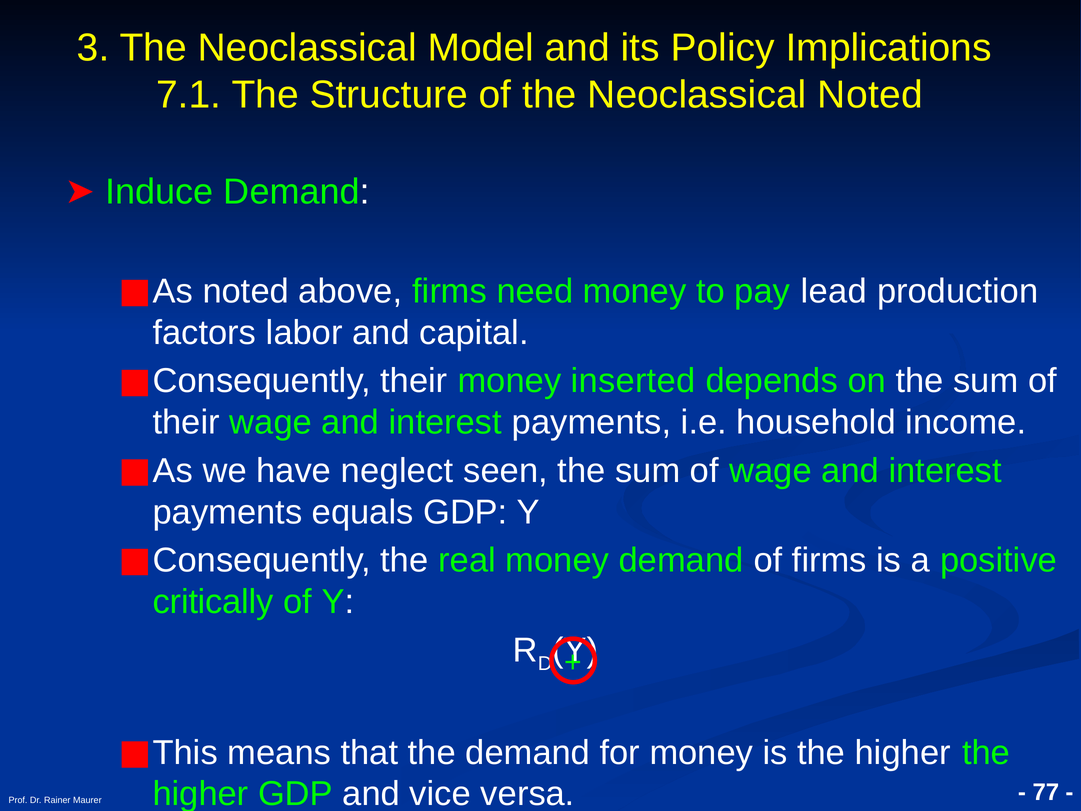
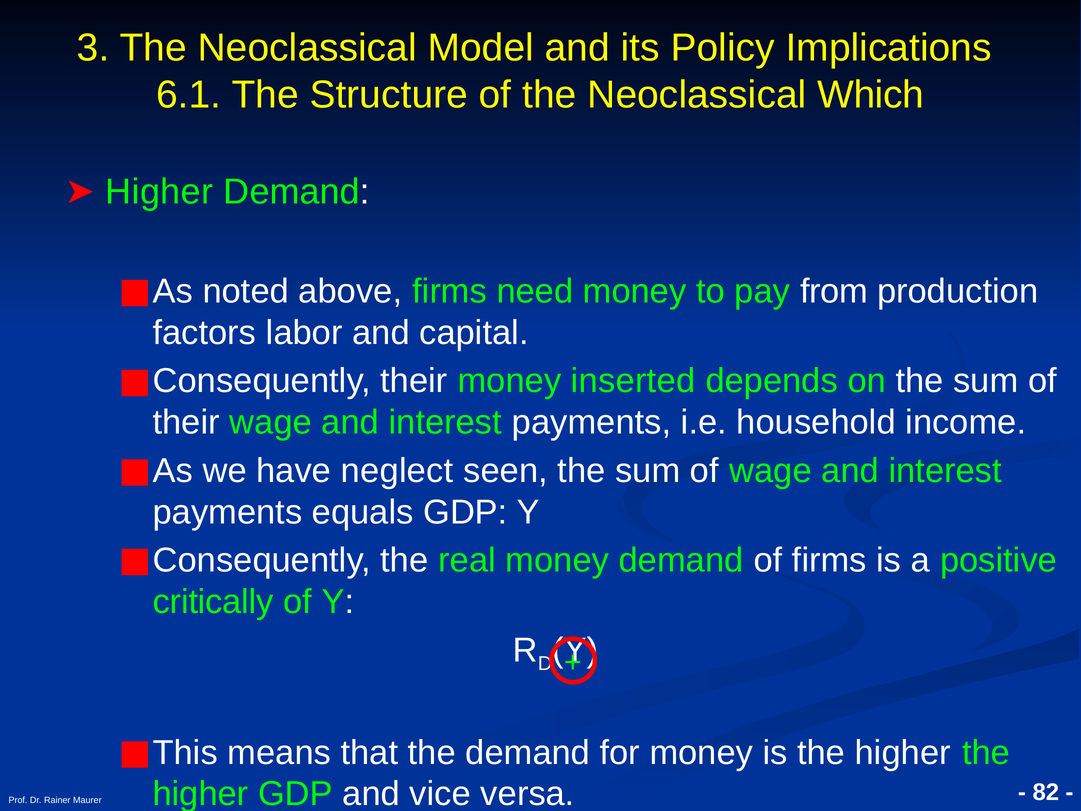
7.1: 7.1 -> 6.1 (189, 95)
Neoclassical Noted: Noted -> Which (871, 95)
Induce: Induce -> Higher (159, 192)
lead: lead -> from (834, 291)
77: 77 -> 82 (1046, 792)
